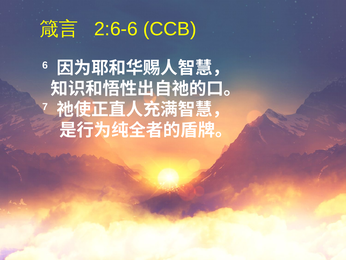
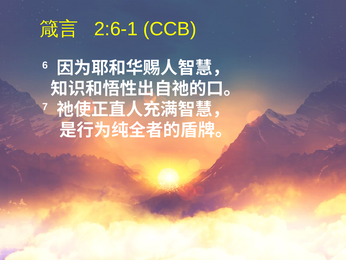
2:6-6: 2:6-6 -> 2:6-1 (116, 29)
